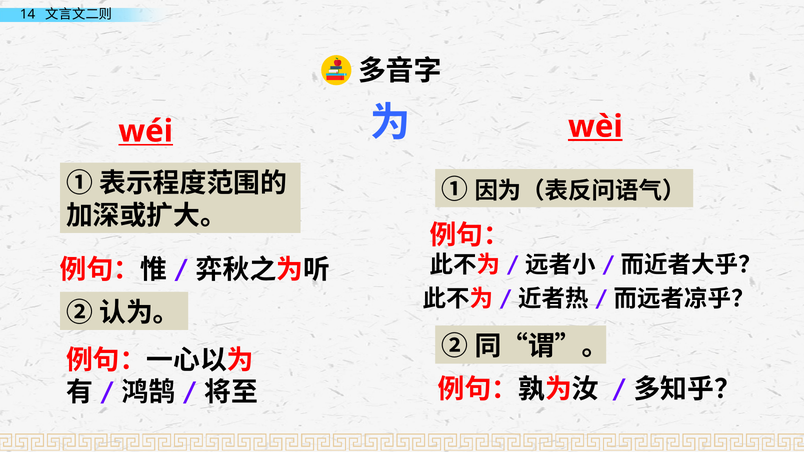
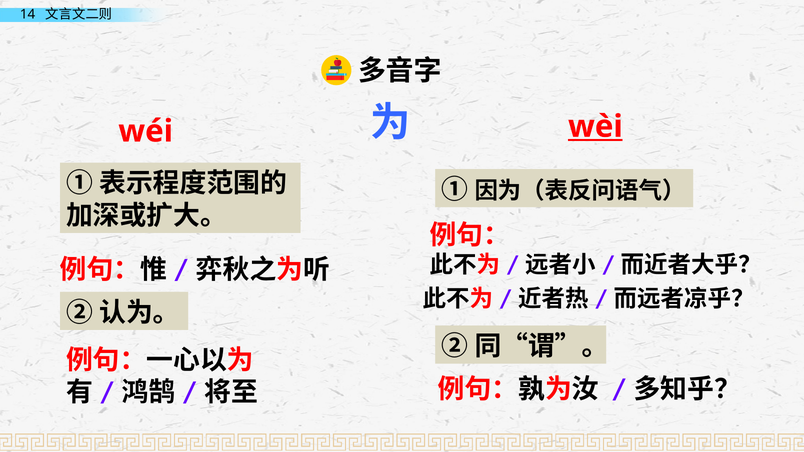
wéi underline: present -> none (146, 131)
